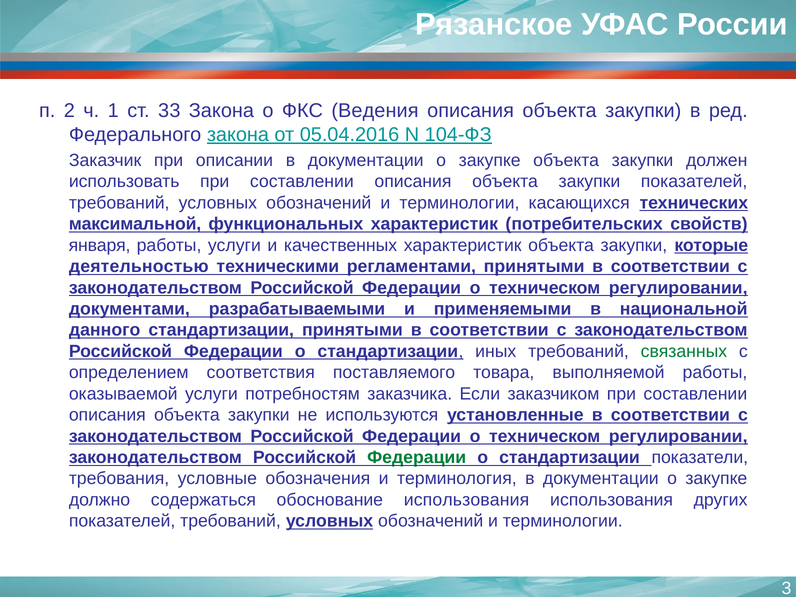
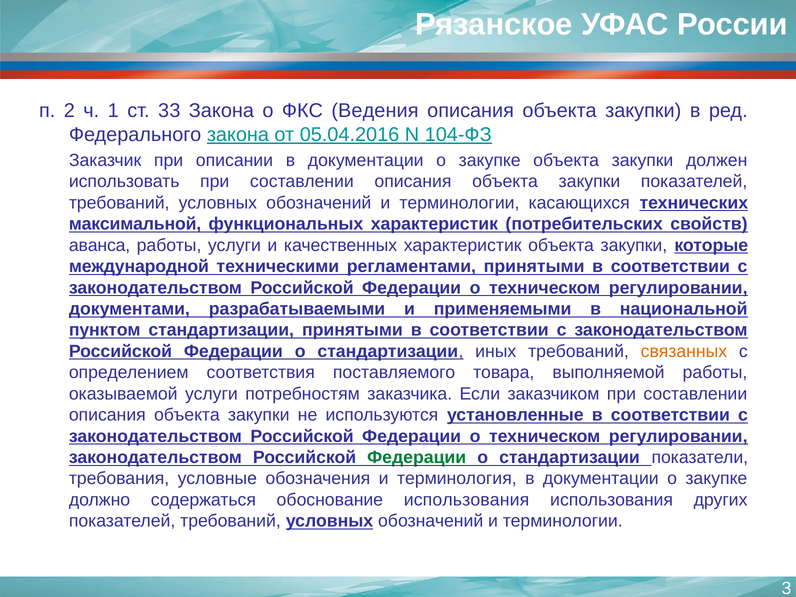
января: января -> аванса (100, 245)
деятельностью: деятельностью -> международной (139, 267)
данного: данного -> пунктом (105, 330)
связанных colour: green -> orange (684, 351)
